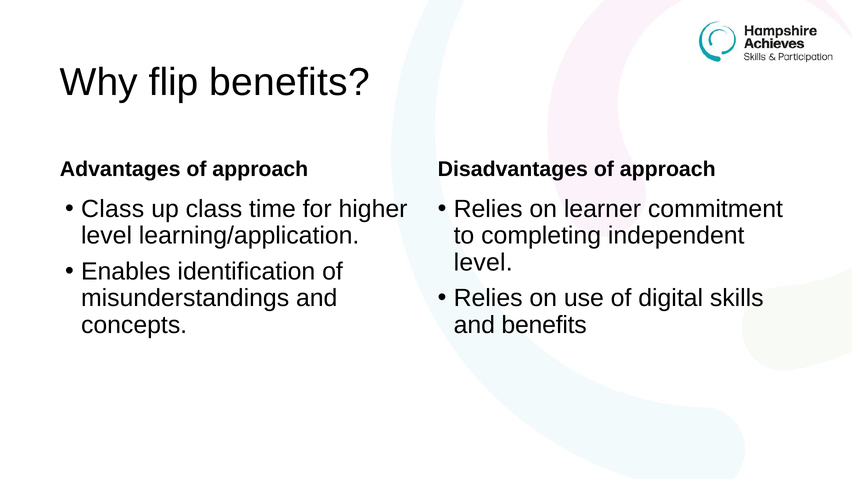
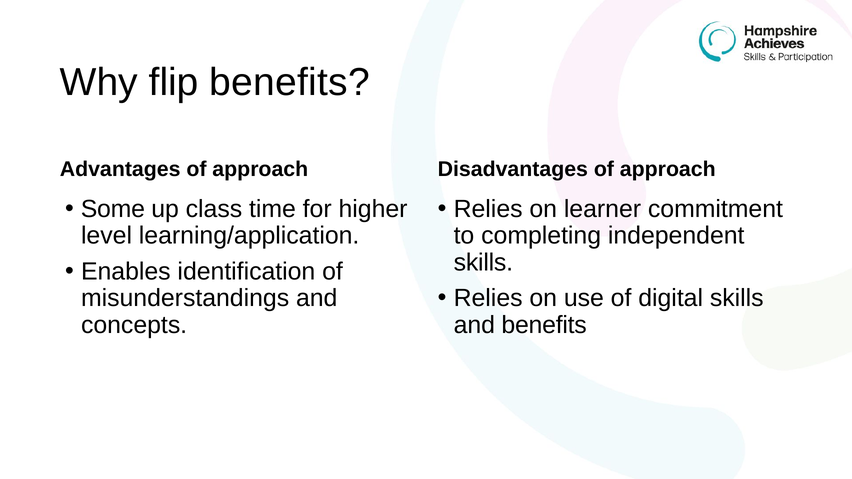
Class: Class -> Some (113, 209)
level: level -> skills (483, 263)
